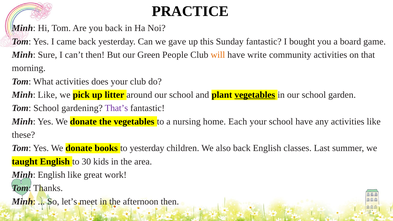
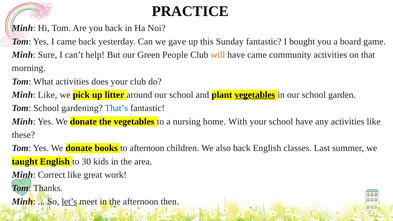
can’t then: then -> help (95, 55)
have write: write -> came (257, 55)
That’s colour: purple -> blue (116, 108)
Each: Each -> With (238, 122)
to yesterday: yesterday -> afternoon (147, 148)
Minh English: English -> Correct (52, 175)
let’s underline: none -> present (69, 202)
